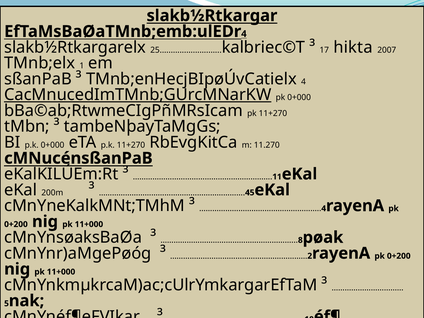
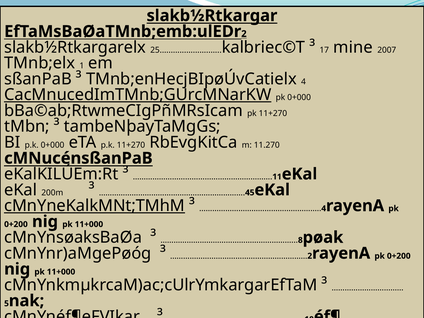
4: 4 -> 2 (244, 34)
hikta: hikta -> mine (353, 47)
cMnYneKalkMNt;TMhM underline: none -> present (95, 206)
